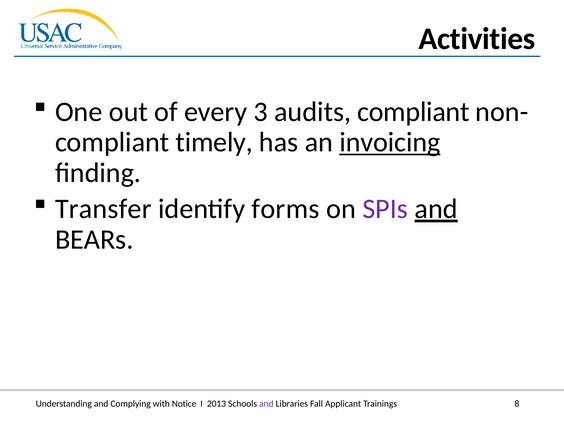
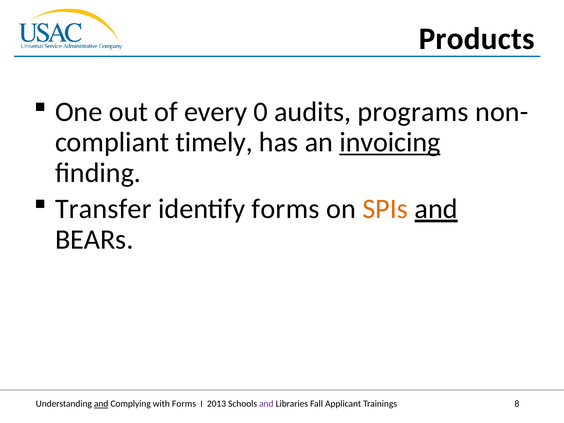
Activities: Activities -> Products (477, 39)
3: 3 -> 0 (261, 112)
audits compliant: compliant -> programs (413, 112)
SPIs colour: purple -> orange (385, 209)
and underline: none -> present (101, 404)
Notice: Notice -> Forms (184, 404)
